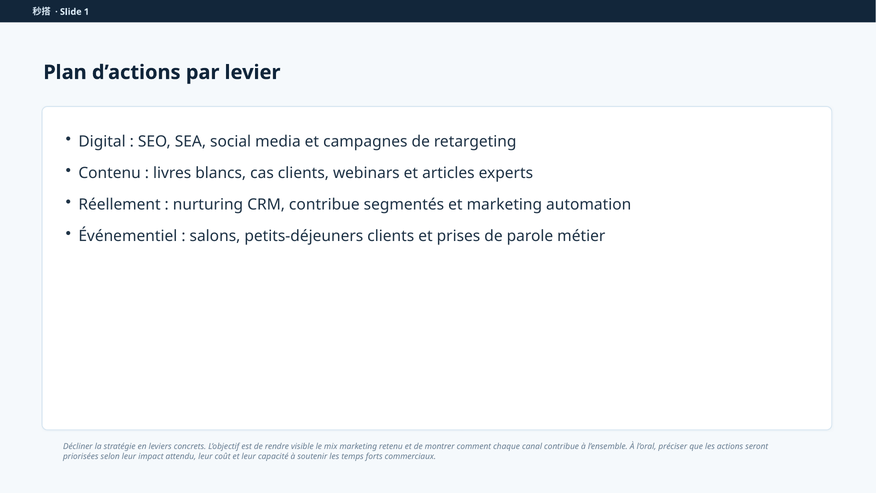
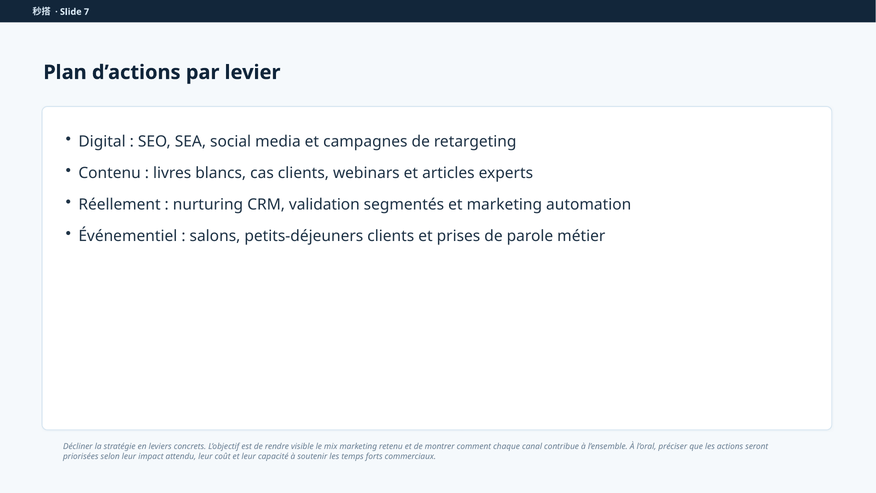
1: 1 -> 7 (87, 12)
CRM contribue: contribue -> validation (324, 205)
